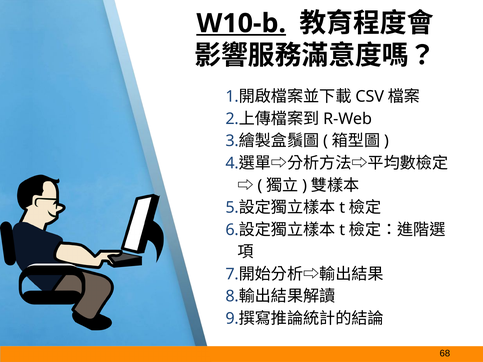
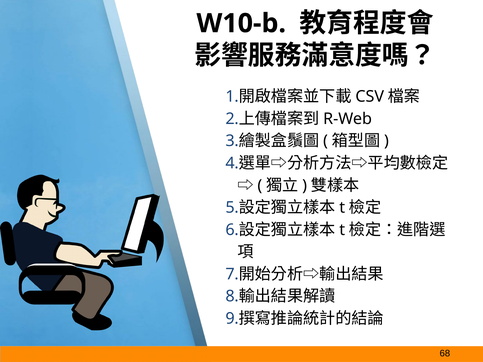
W10-b underline: present -> none (241, 23)
